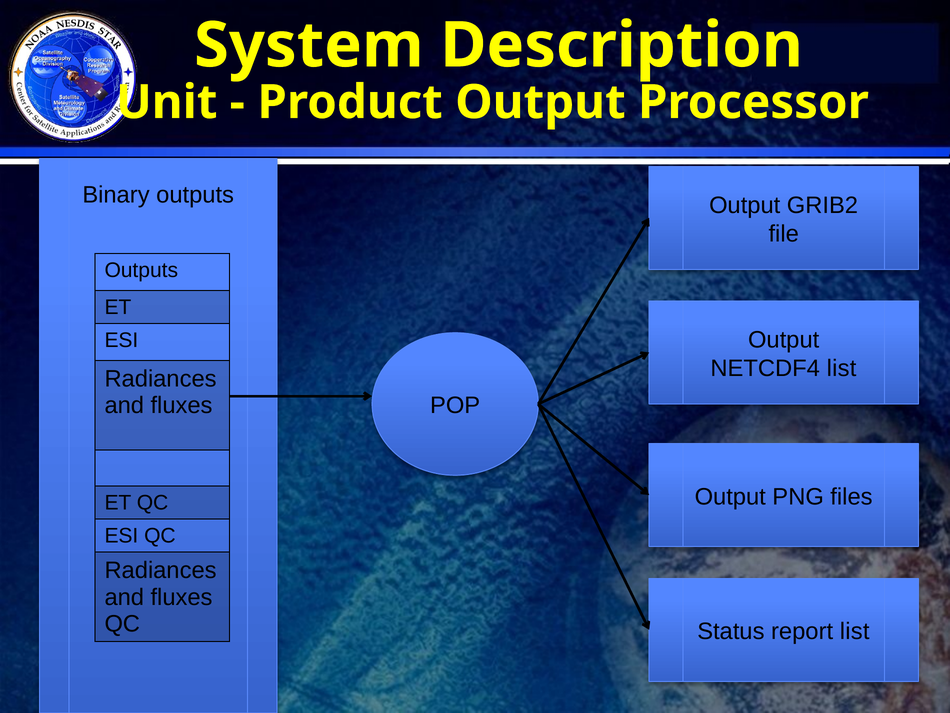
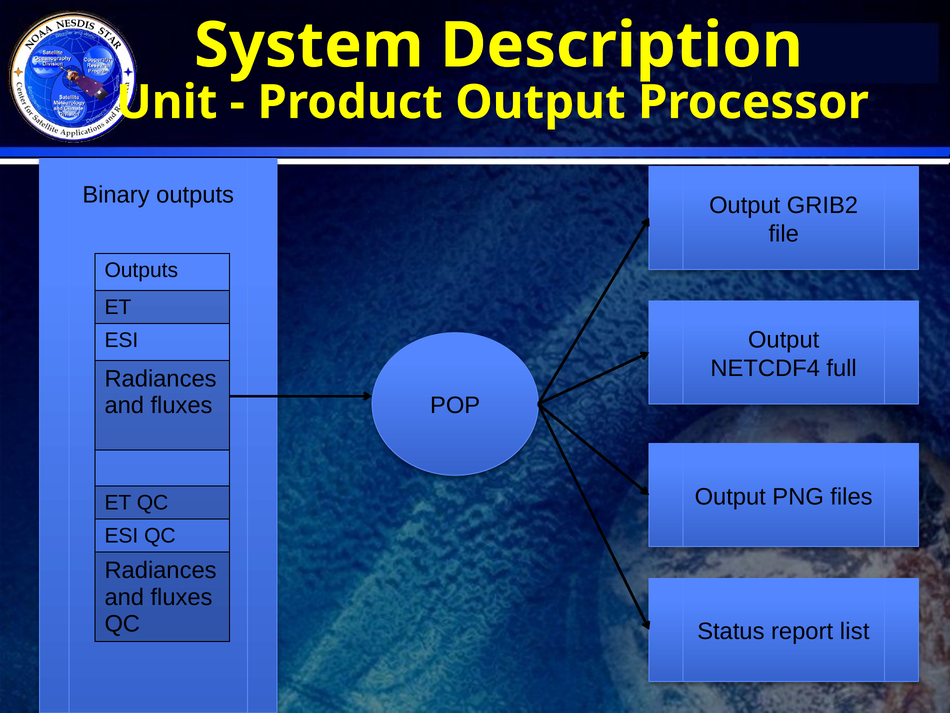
NETCDF4 list: list -> full (842, 368)
